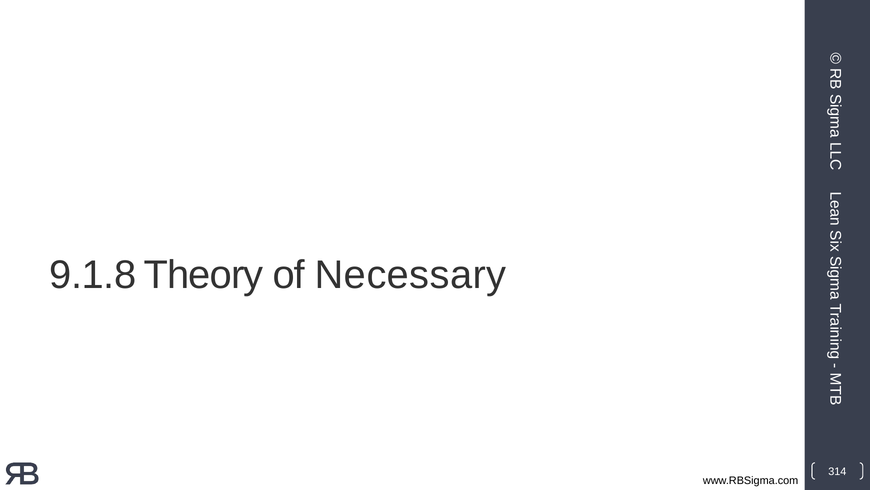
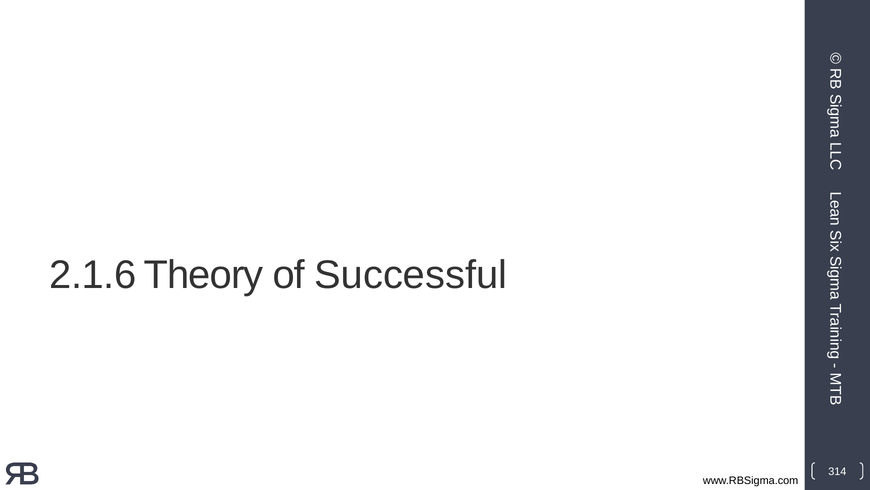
9.1.8: 9.1.8 -> 2.1.6 (93, 275)
Necessary: Necessary -> Successful (411, 275)
